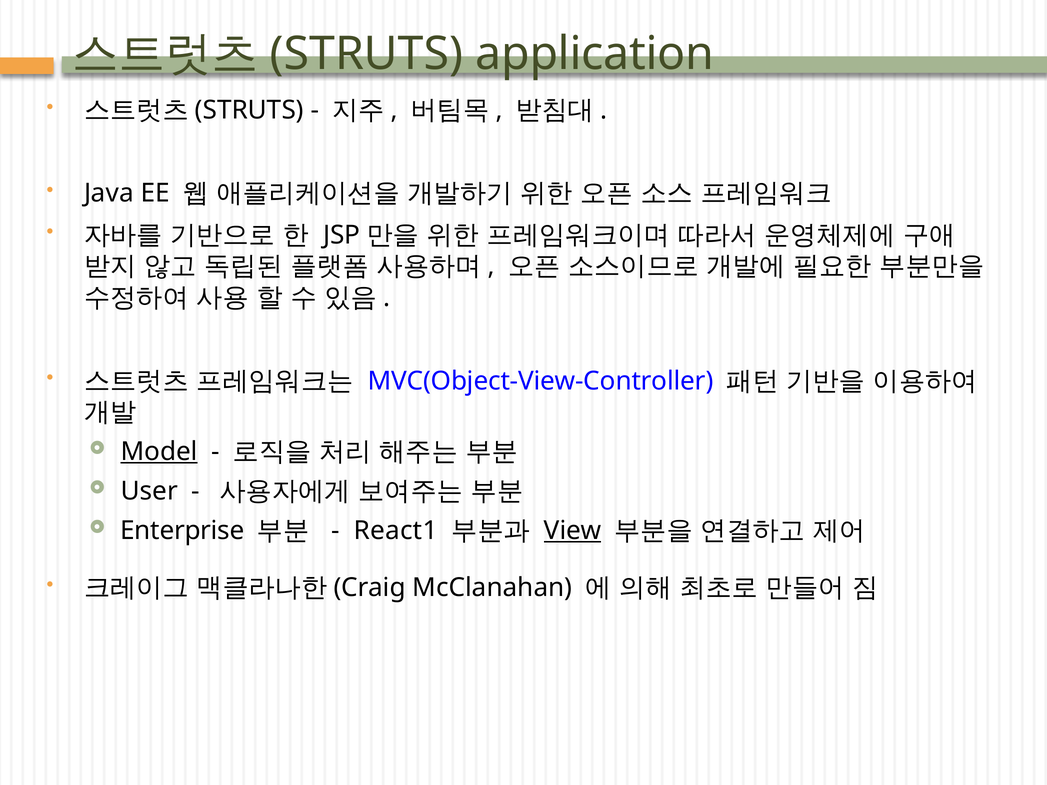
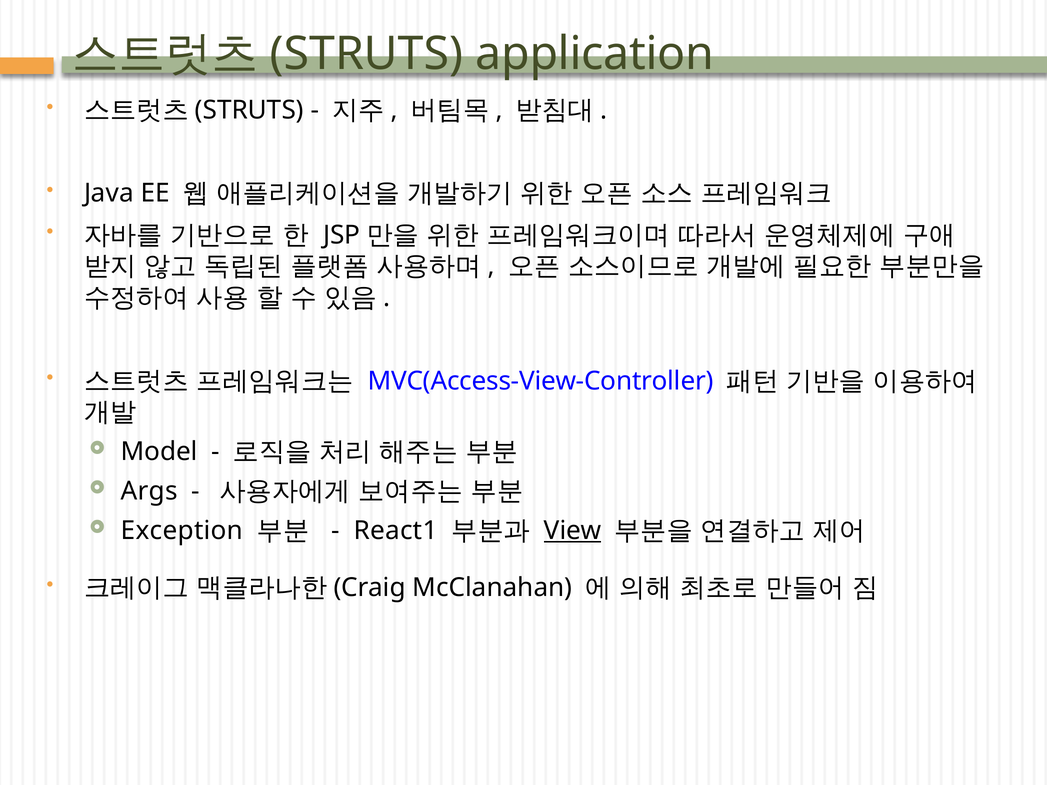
MVC(Object-View-Controller: MVC(Object-View-Controller -> MVC(Access-View-Controller (541, 381)
Model underline: present -> none (159, 452)
User: User -> Args (149, 491)
Enterprise: Enterprise -> Exception (182, 531)
